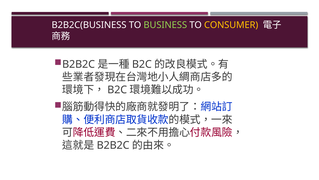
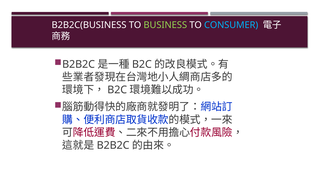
CONSUMER colour: yellow -> light blue (231, 25)
